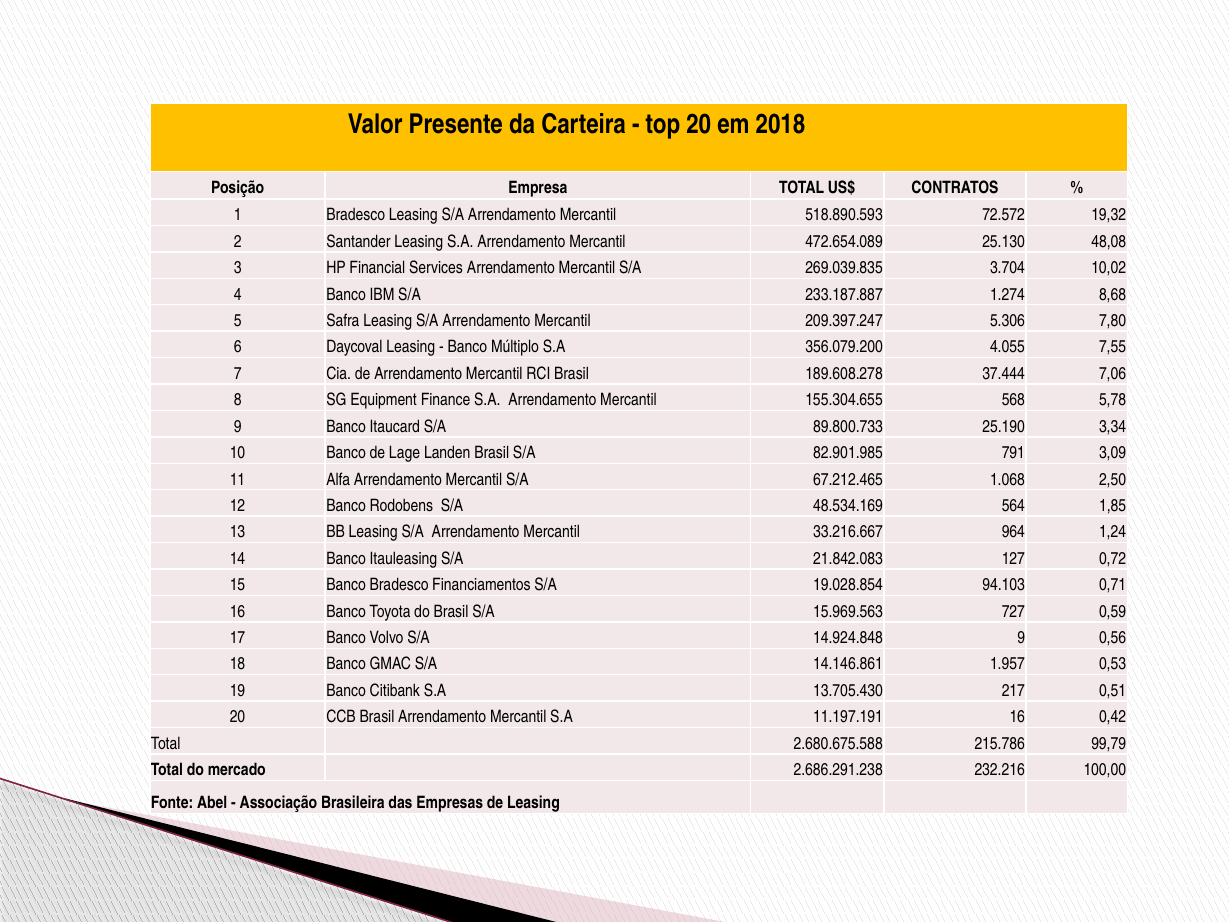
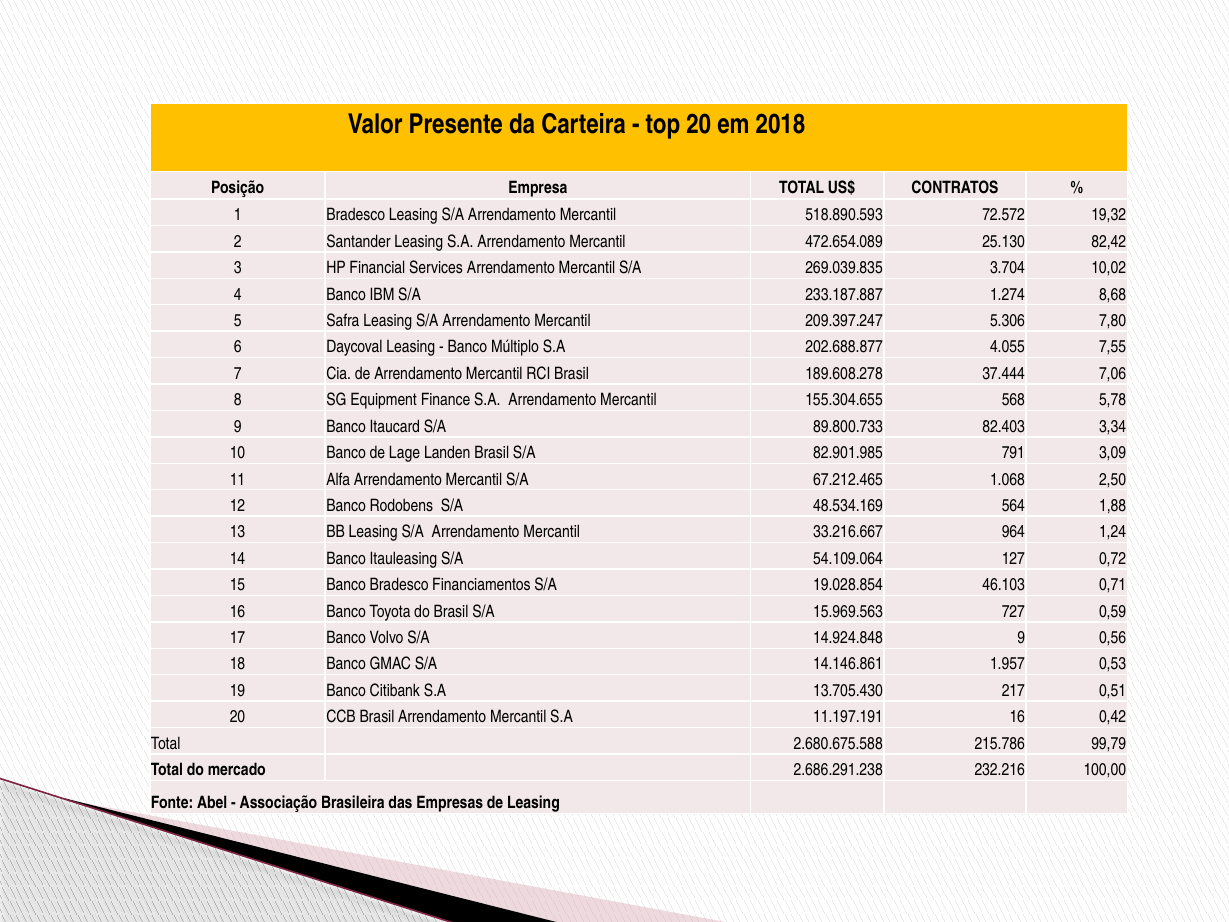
48,08: 48,08 -> 82,42 (1109, 241)
356.079.200: 356.079.200 -> 202.688.877 (844, 347)
25.190: 25.190 -> 82.403 (1004, 426)
1,85: 1,85 -> 1,88 (1113, 506)
21.842.083: 21.842.083 -> 54.109.064 (848, 558)
94.103: 94.103 -> 46.103 (1004, 585)
